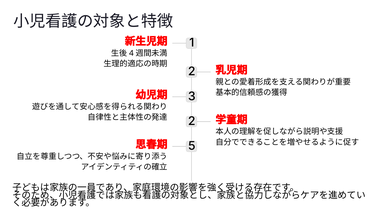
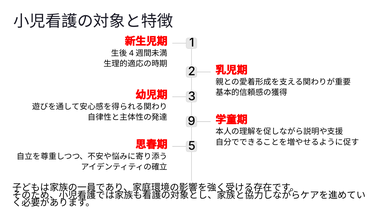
2: 2 -> 9 (192, 121)
